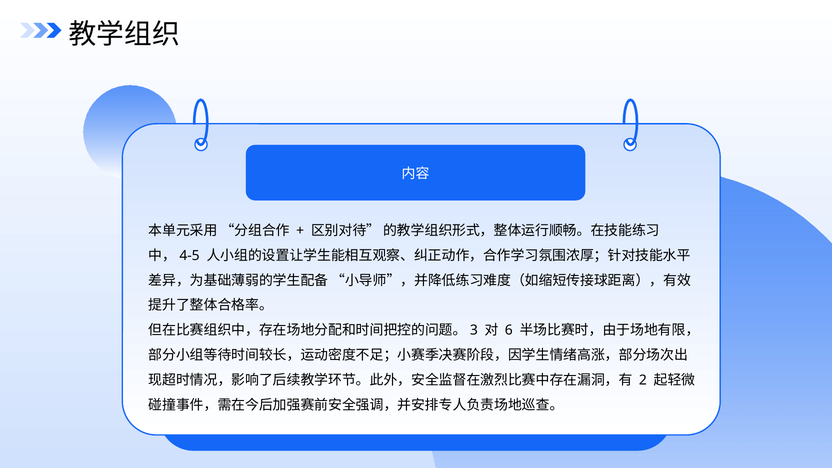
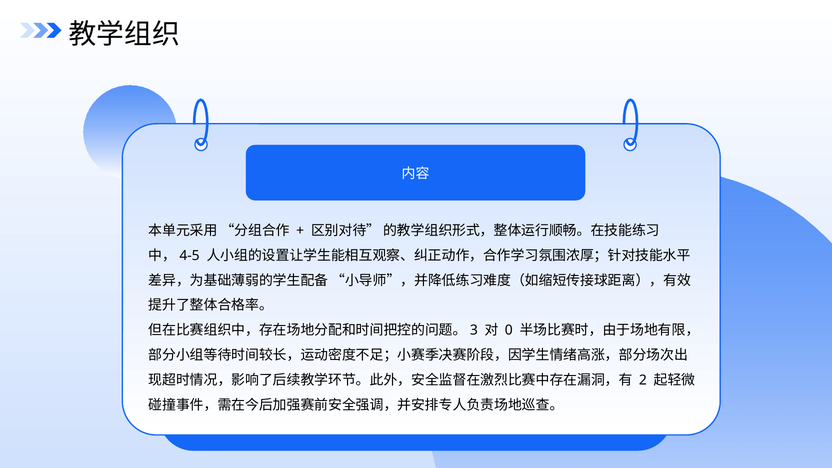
6: 6 -> 0 (509, 330)
